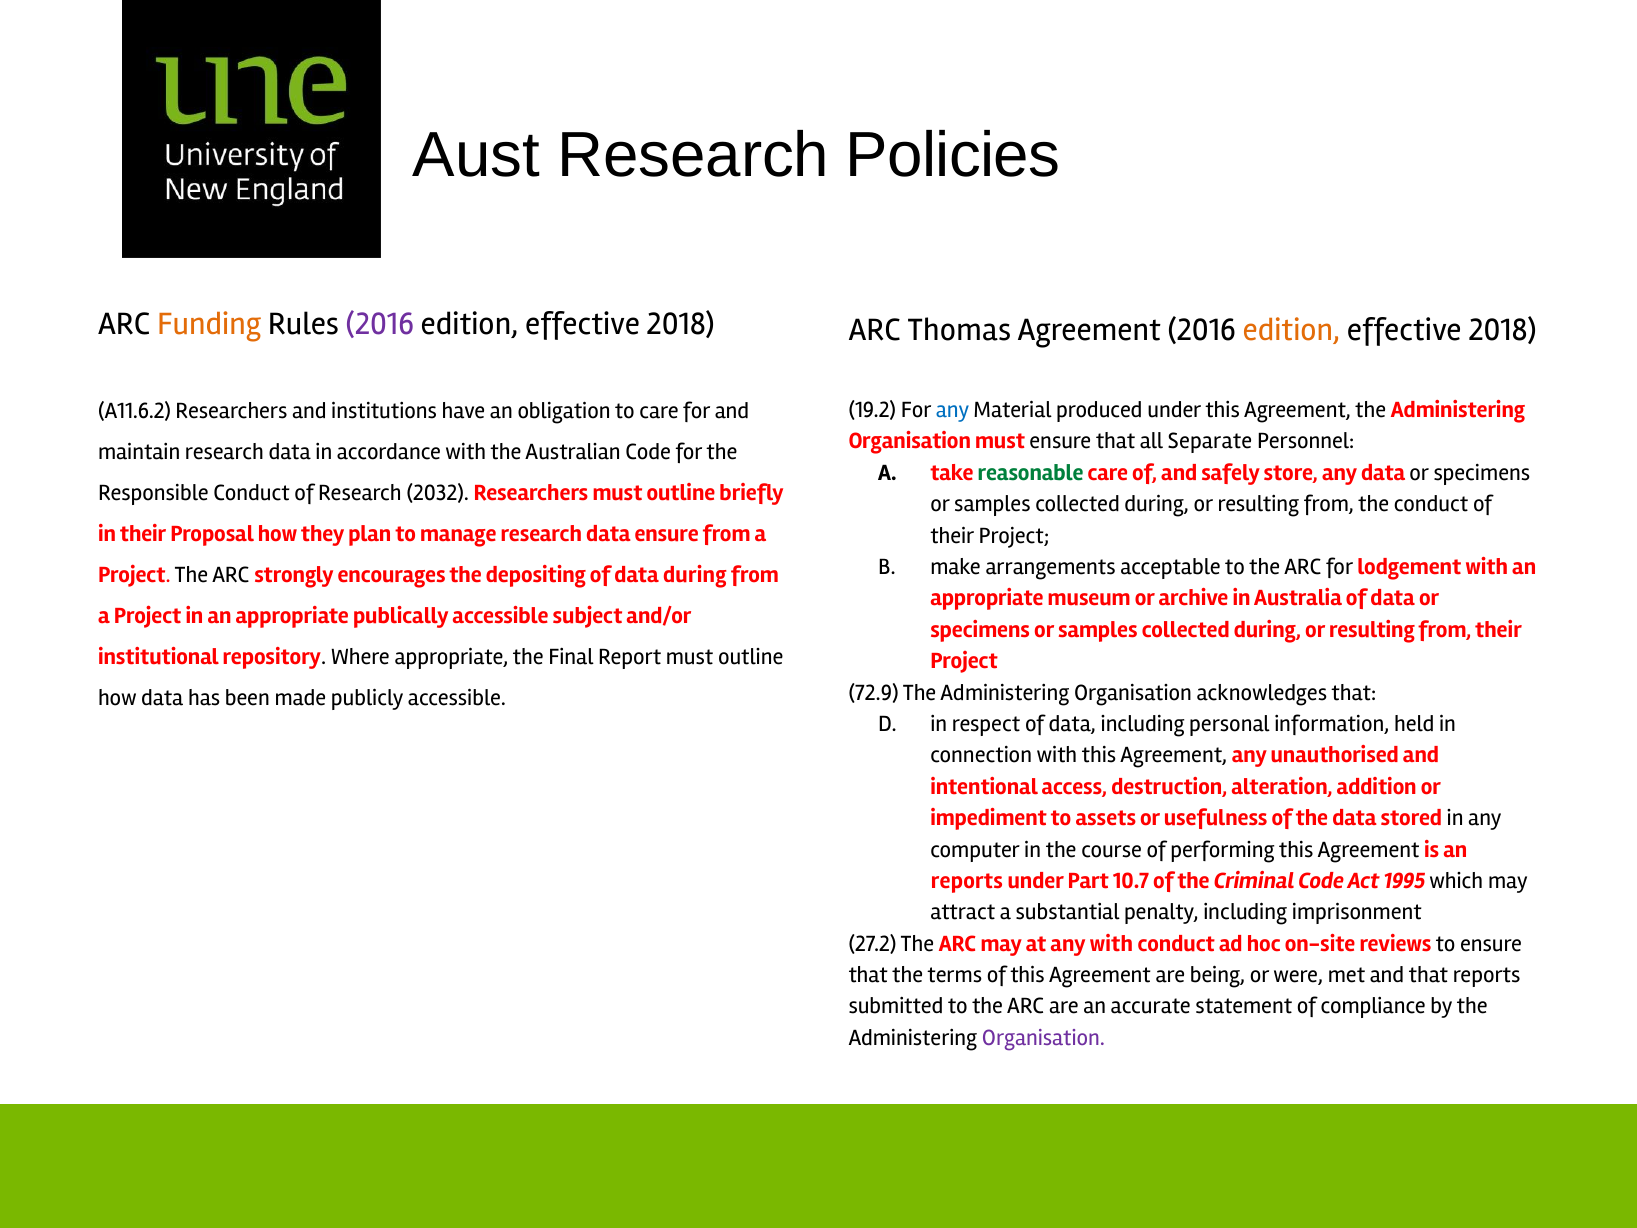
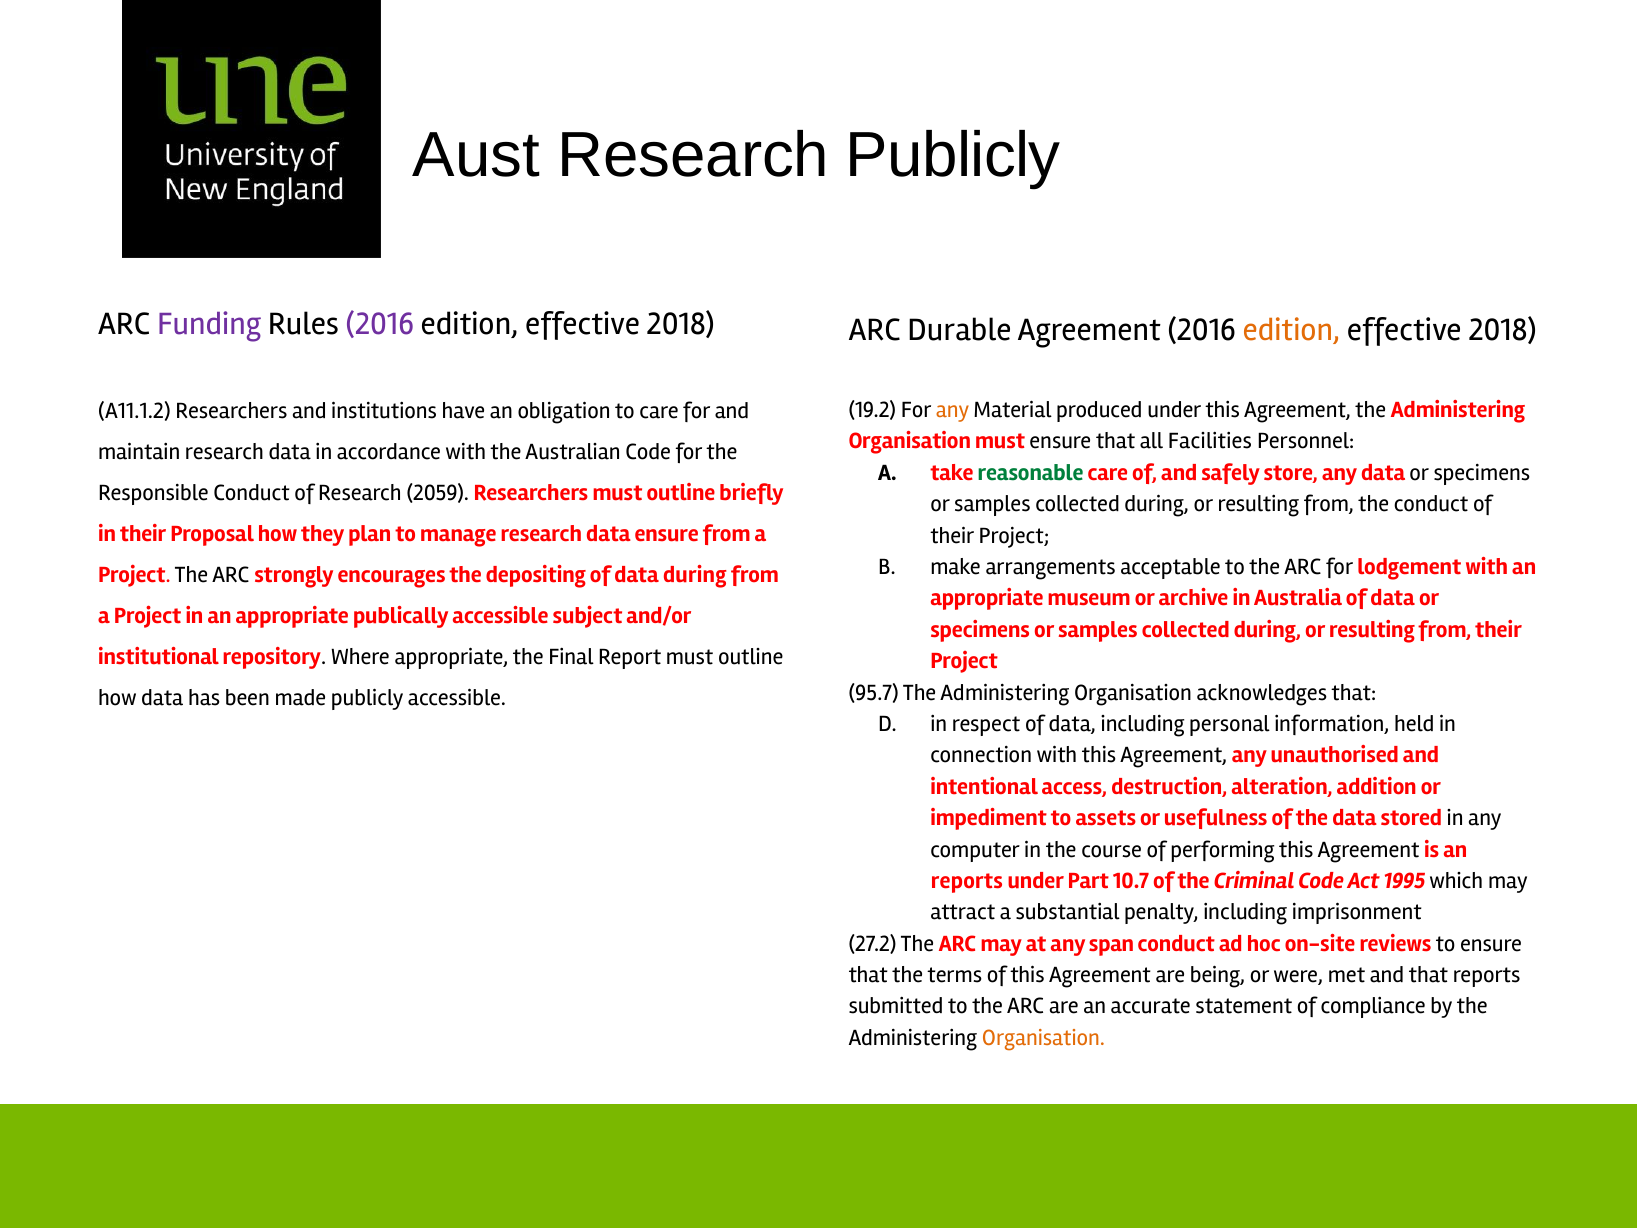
Research Policies: Policies -> Publicly (953, 156)
Funding colour: orange -> purple (209, 324)
Thomas: Thomas -> Durable (959, 330)
any colour: blue -> orange (953, 410)
A11.6.2: A11.6.2 -> A11.1.2 (134, 411)
Separate: Separate -> Facilities (1210, 441)
2032: 2032 -> 2059 (438, 493)
72.9: 72.9 -> 95.7 (874, 692)
any with: with -> span (1112, 943)
Organisation colour: purple -> orange (1043, 1038)
